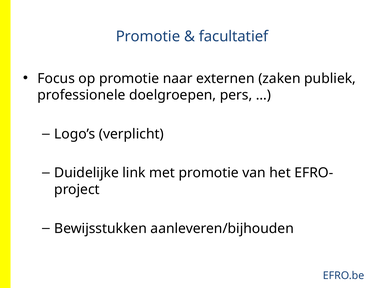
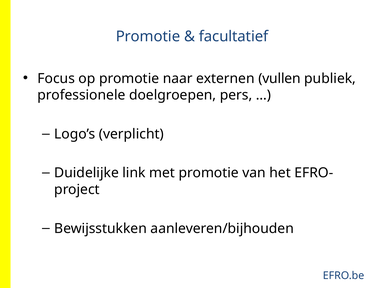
zaken: zaken -> vullen (279, 78)
